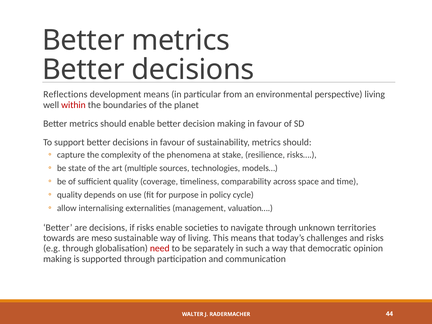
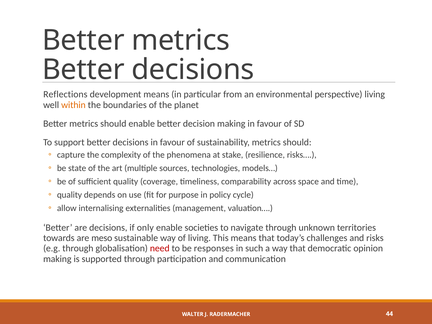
within colour: red -> orange (73, 105)
if risks: risks -> only (145, 228)
separately: separately -> responses (214, 249)
